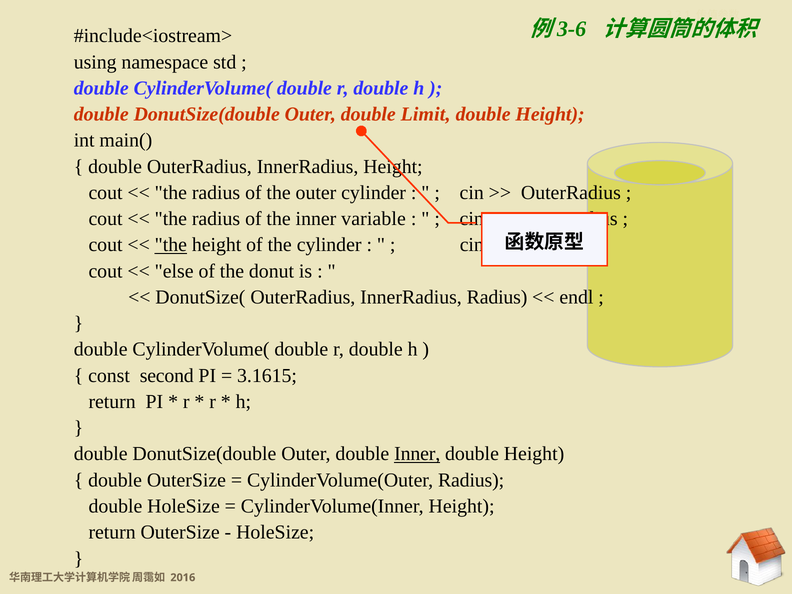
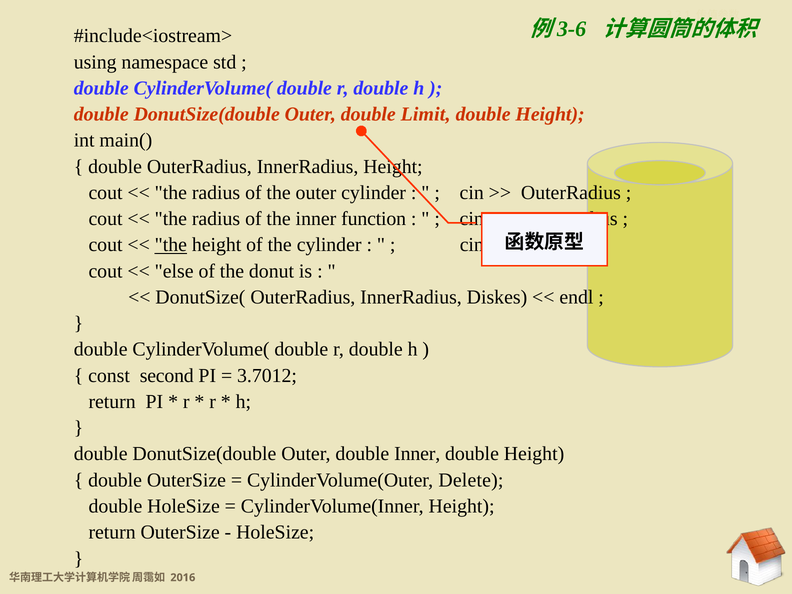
variable: variable -> function (374, 219)
InnerRadius Radius: Radius -> Diskes (497, 297)
3.1615: 3.1615 -> 3.7012 (267, 376)
Inner underline: present -> none (417, 454)
CylinderVolume(Outer Radius: Radius -> Delete (471, 480)
